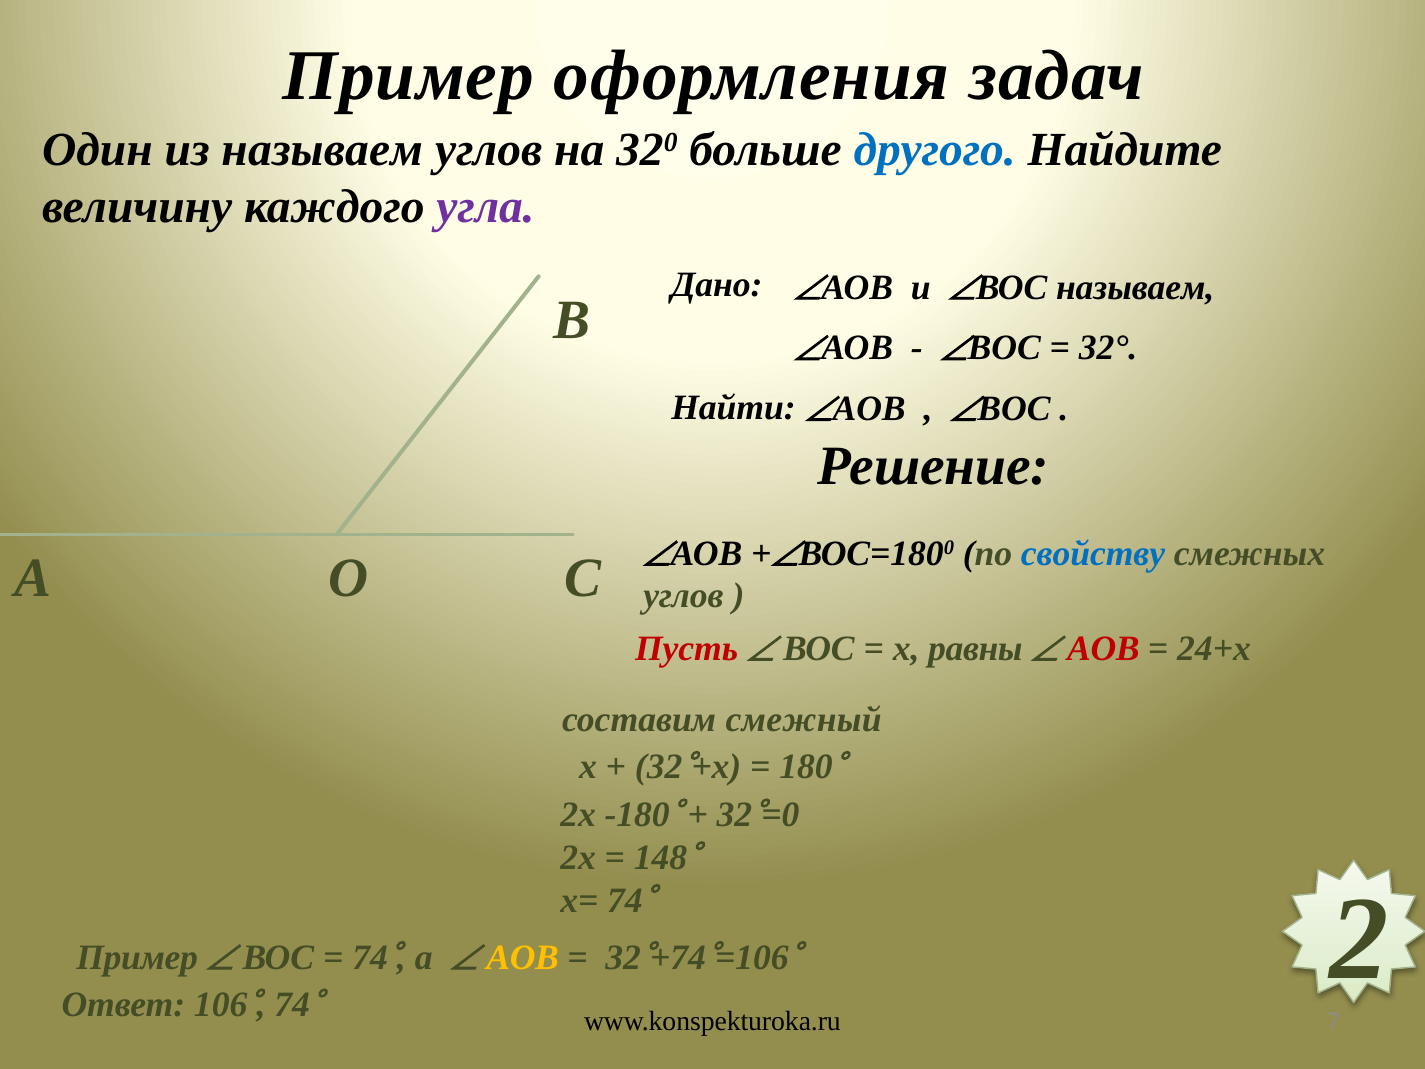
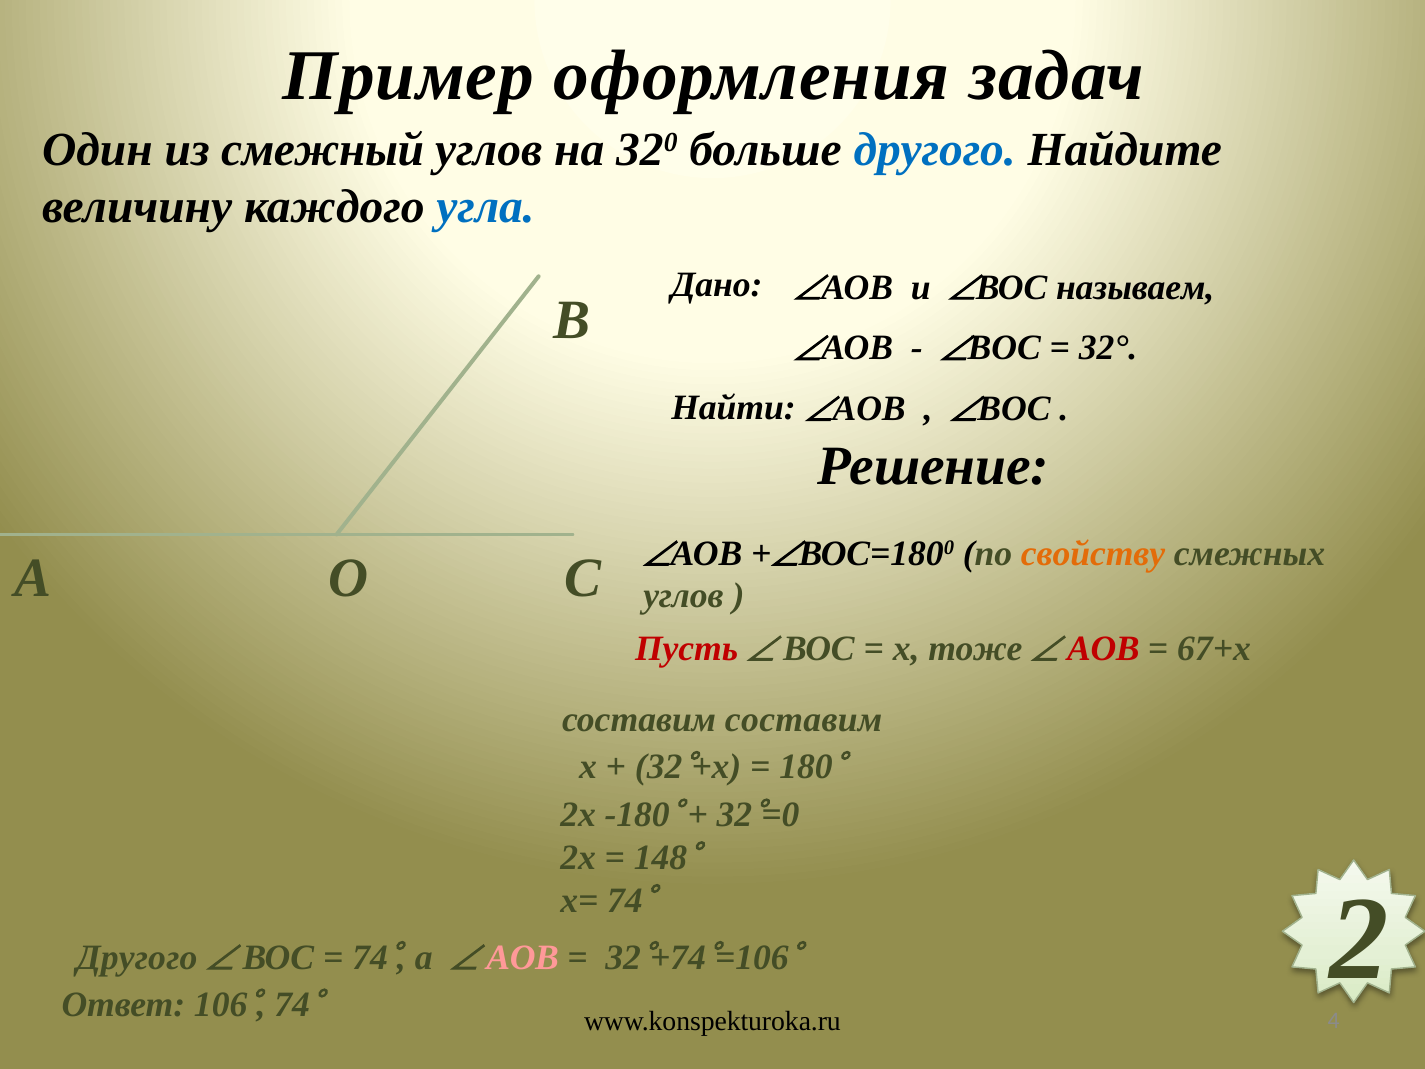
из называем: называем -> смежный (323, 150)
угла colour: purple -> blue (485, 207)
свойству colour: blue -> orange (1093, 553)
равны: равны -> тоже (975, 648)
24+х: 24+х -> 67+х (1214, 648)
составим смежный: смежный -> составим (804, 720)
Пример: Пример -> Другого (137, 957)
АОВ colour: yellow -> pink (523, 957)
7: 7 -> 4 (1334, 1020)
